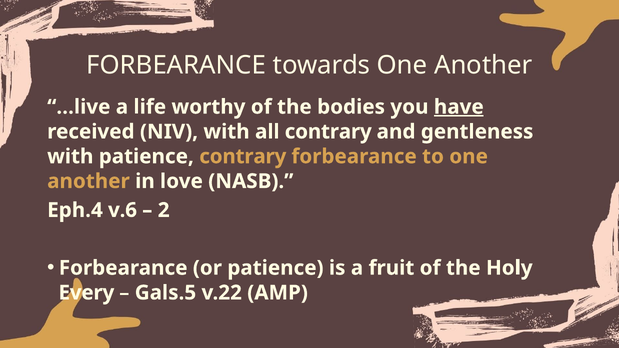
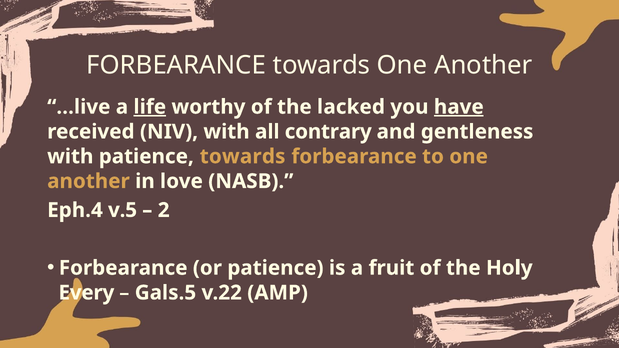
life underline: none -> present (150, 107)
bodies: bodies -> lacked (351, 107)
patience contrary: contrary -> towards (243, 157)
v.6: v.6 -> v.5 (123, 210)
